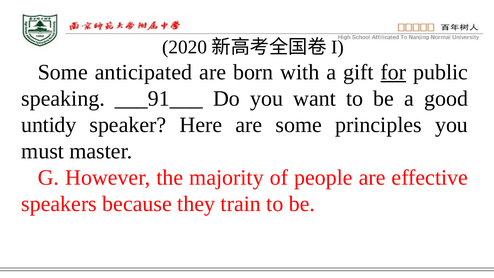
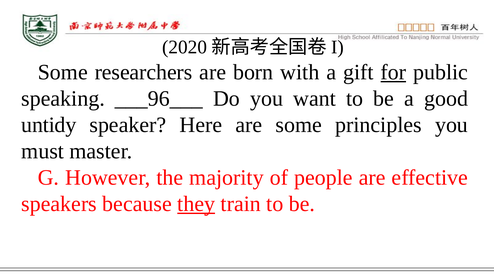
anticipated: anticipated -> researchers (144, 72)
___91___: ___91___ -> ___96___ (159, 98)
they underline: none -> present (196, 204)
